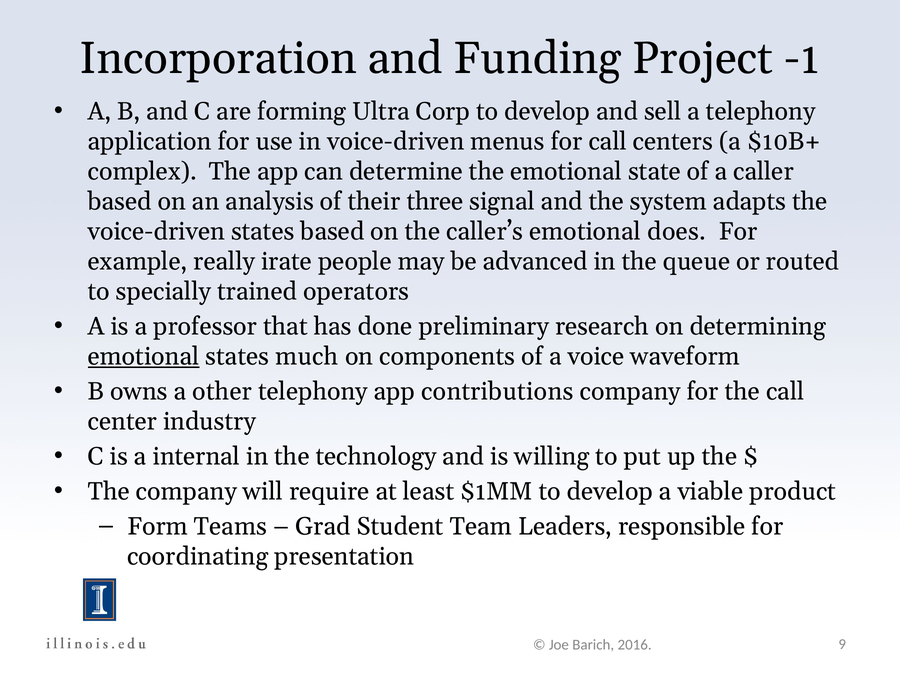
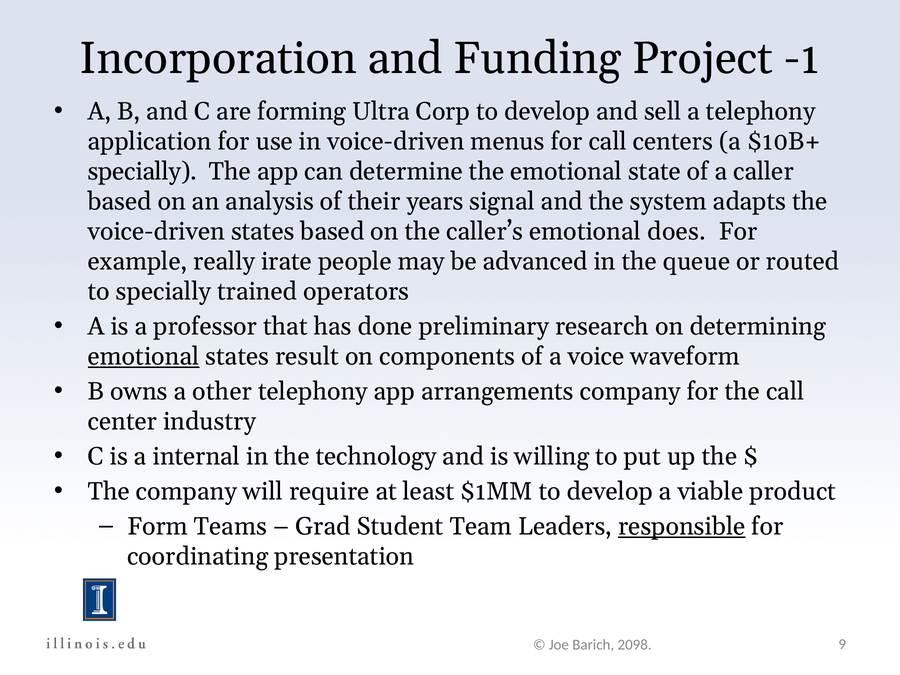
complex: complex -> specially (142, 171)
three: three -> years (435, 201)
much: much -> result (307, 356)
contributions: contributions -> arrangements (497, 391)
responsible underline: none -> present (682, 526)
2016: 2016 -> 2098 (635, 645)
